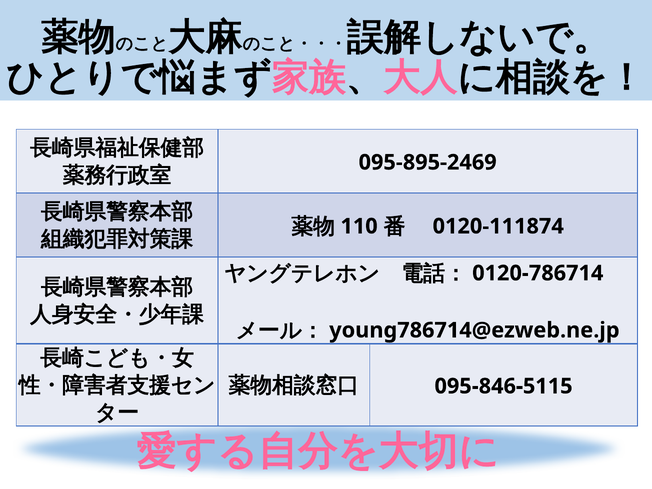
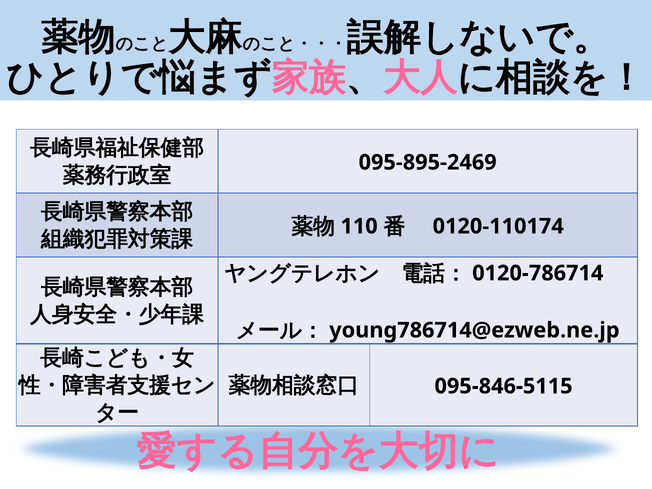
0120-111874: 0120-111874 -> 0120-110174 (498, 226)
